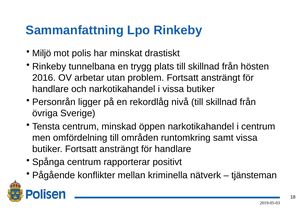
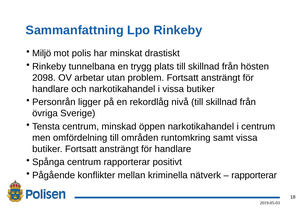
2016: 2016 -> 2098 (44, 78)
tjänsteman: tjänsteman -> rapporterar (254, 175)
